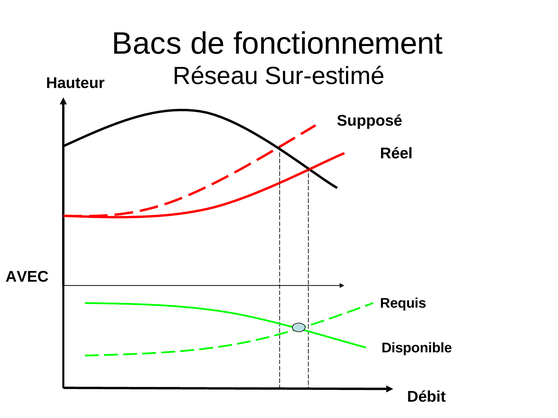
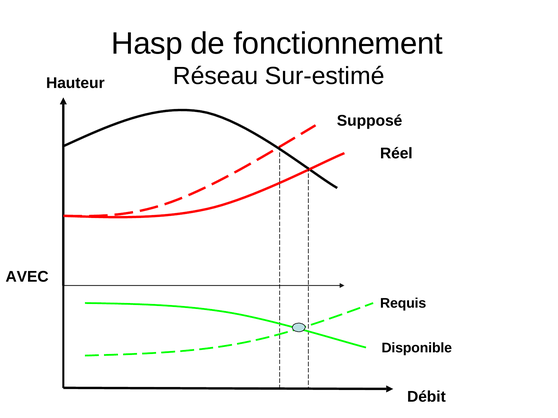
Bacs: Bacs -> Hasp (147, 44)
